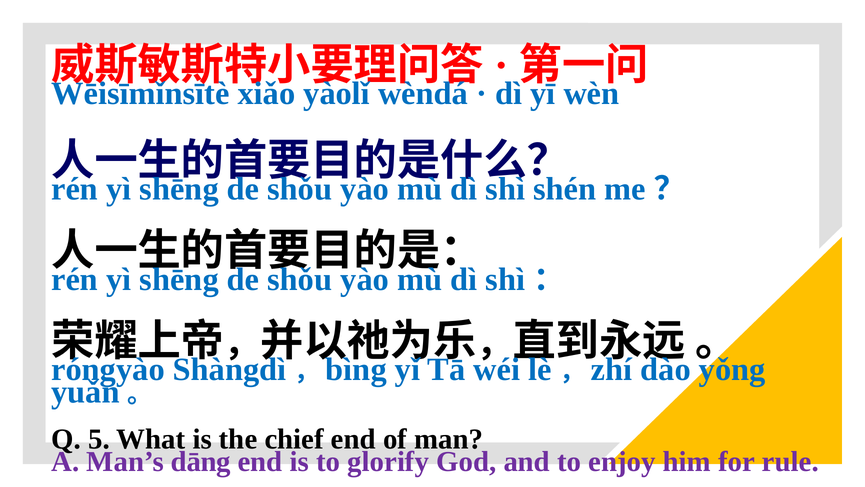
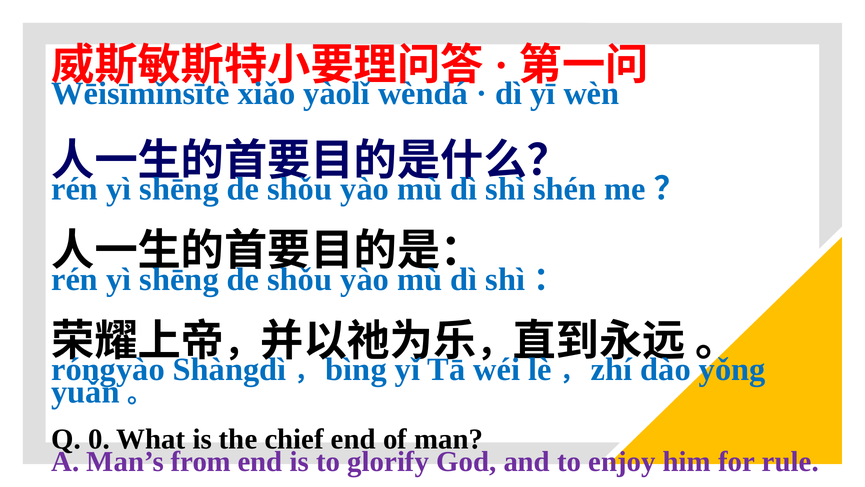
5: 5 -> 0 (99, 439)
dāng: dāng -> from (201, 461)
